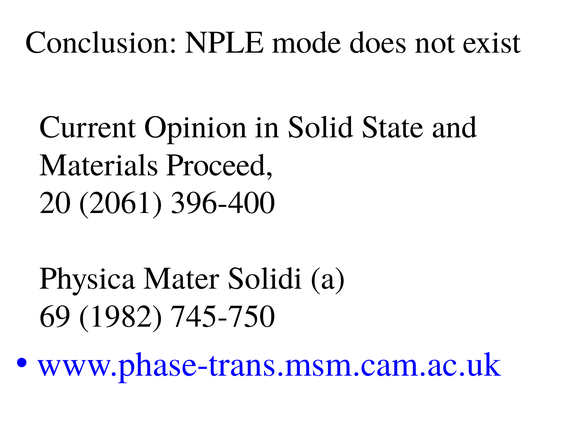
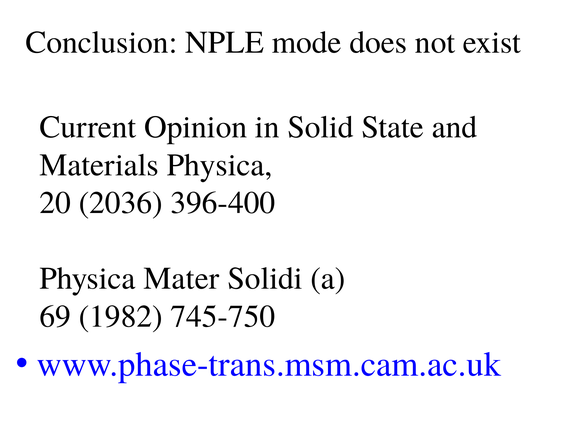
Materials Proceed: Proceed -> Physica (220, 165)
2061: 2061 -> 2036 (121, 202)
